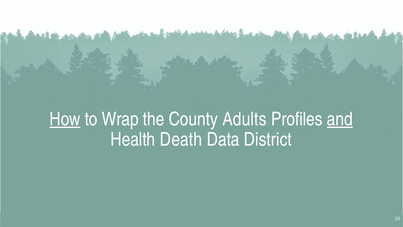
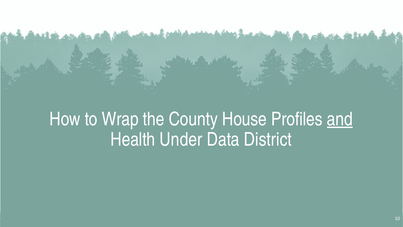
How underline: present -> none (65, 119)
Adults: Adults -> House (245, 119)
Death: Death -> Under (181, 139)
